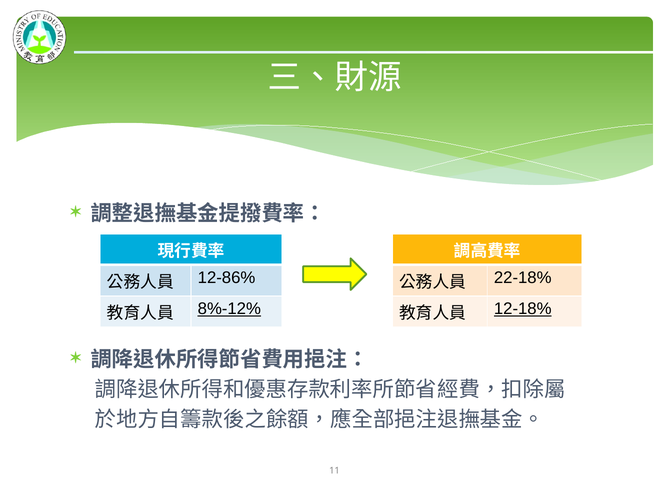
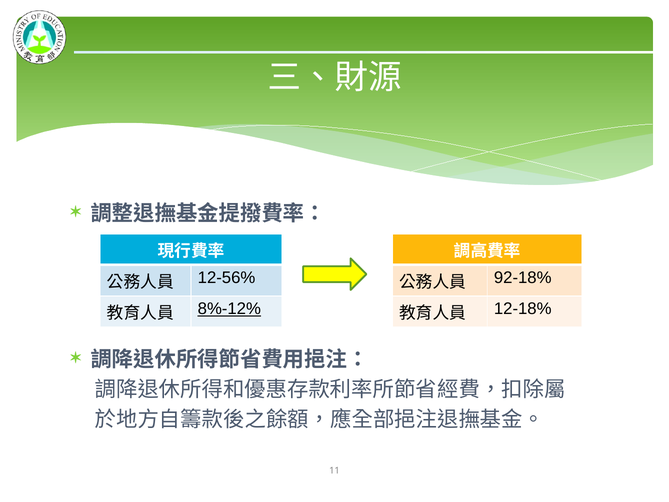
12-86%: 12-86% -> 12-56% (227, 278)
22-18%: 22-18% -> 92-18% (523, 278)
12-18% underline: present -> none (523, 309)
